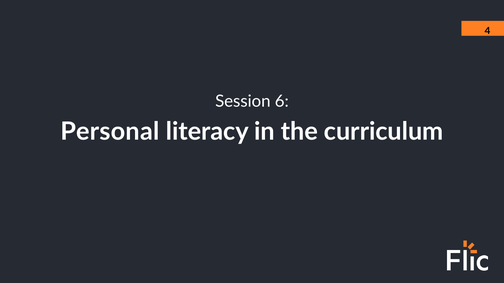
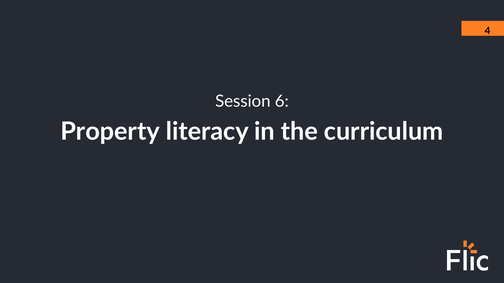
Personal: Personal -> Property (110, 132)
